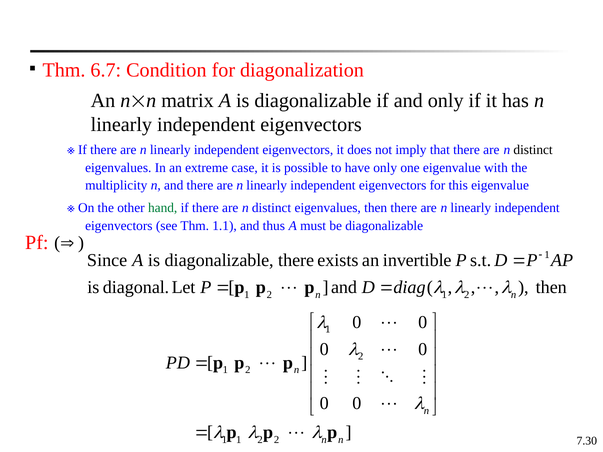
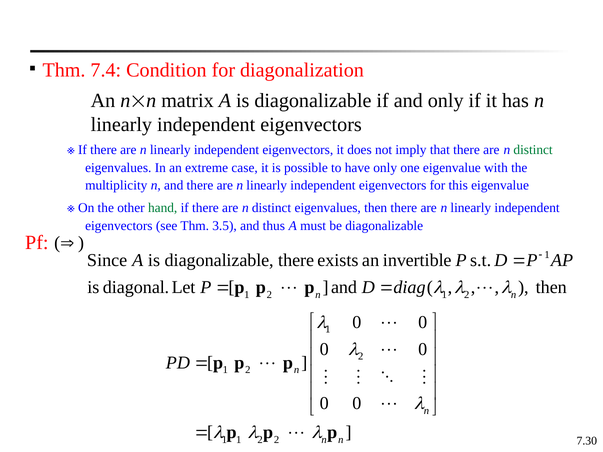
6.7: 6.7 -> 7.4 (106, 70)
distinct colour: black -> green (533, 150)
1.1: 1.1 -> 3.5 (225, 226)
